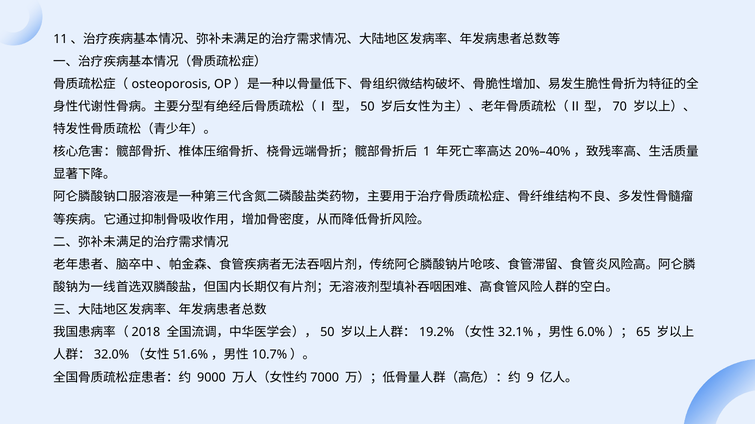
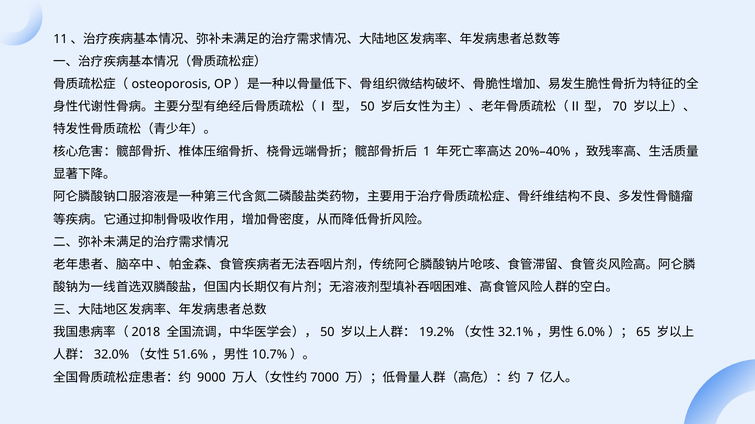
9: 9 -> 7 (530, 378)
